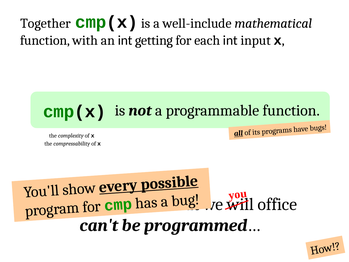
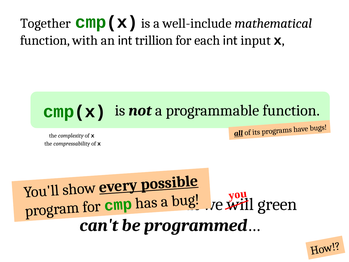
getting: getting -> trillion (154, 40)
office: office -> green (277, 204)
